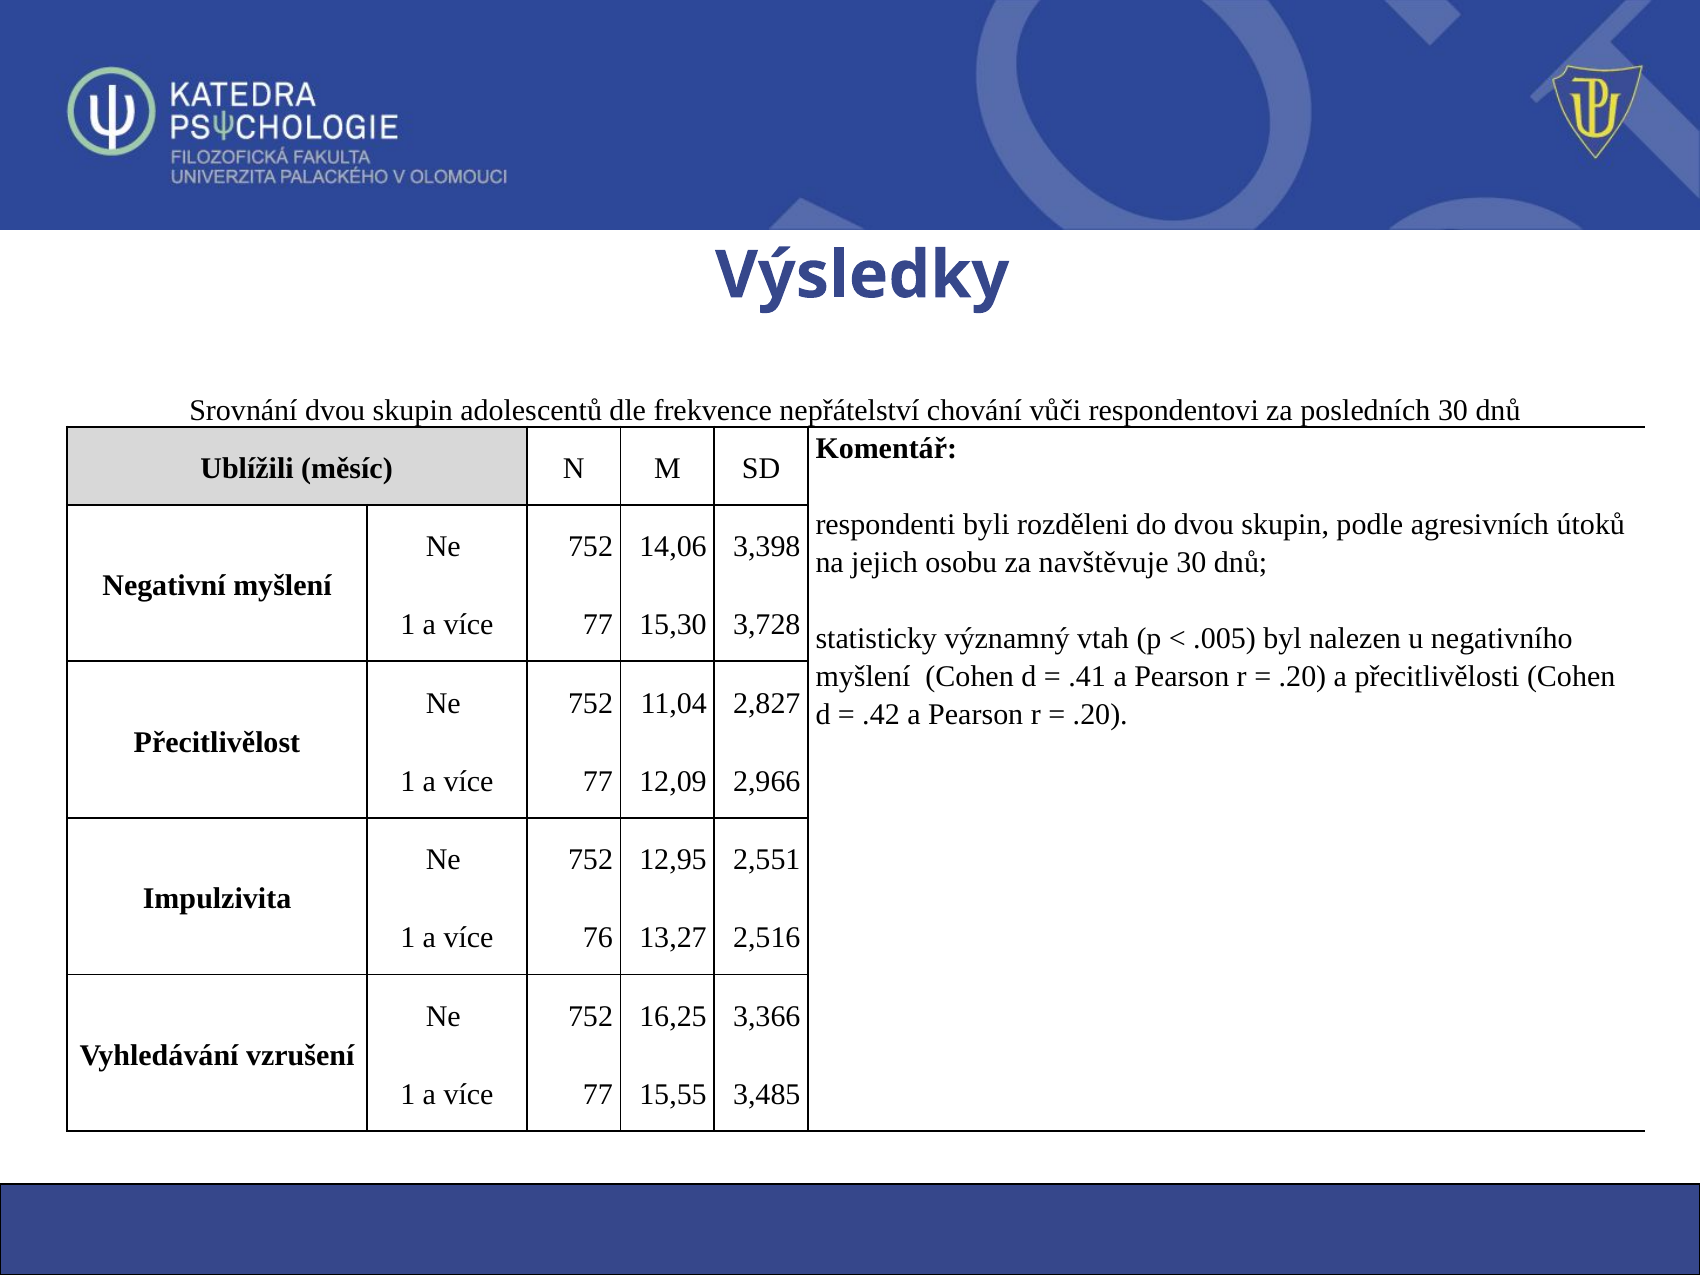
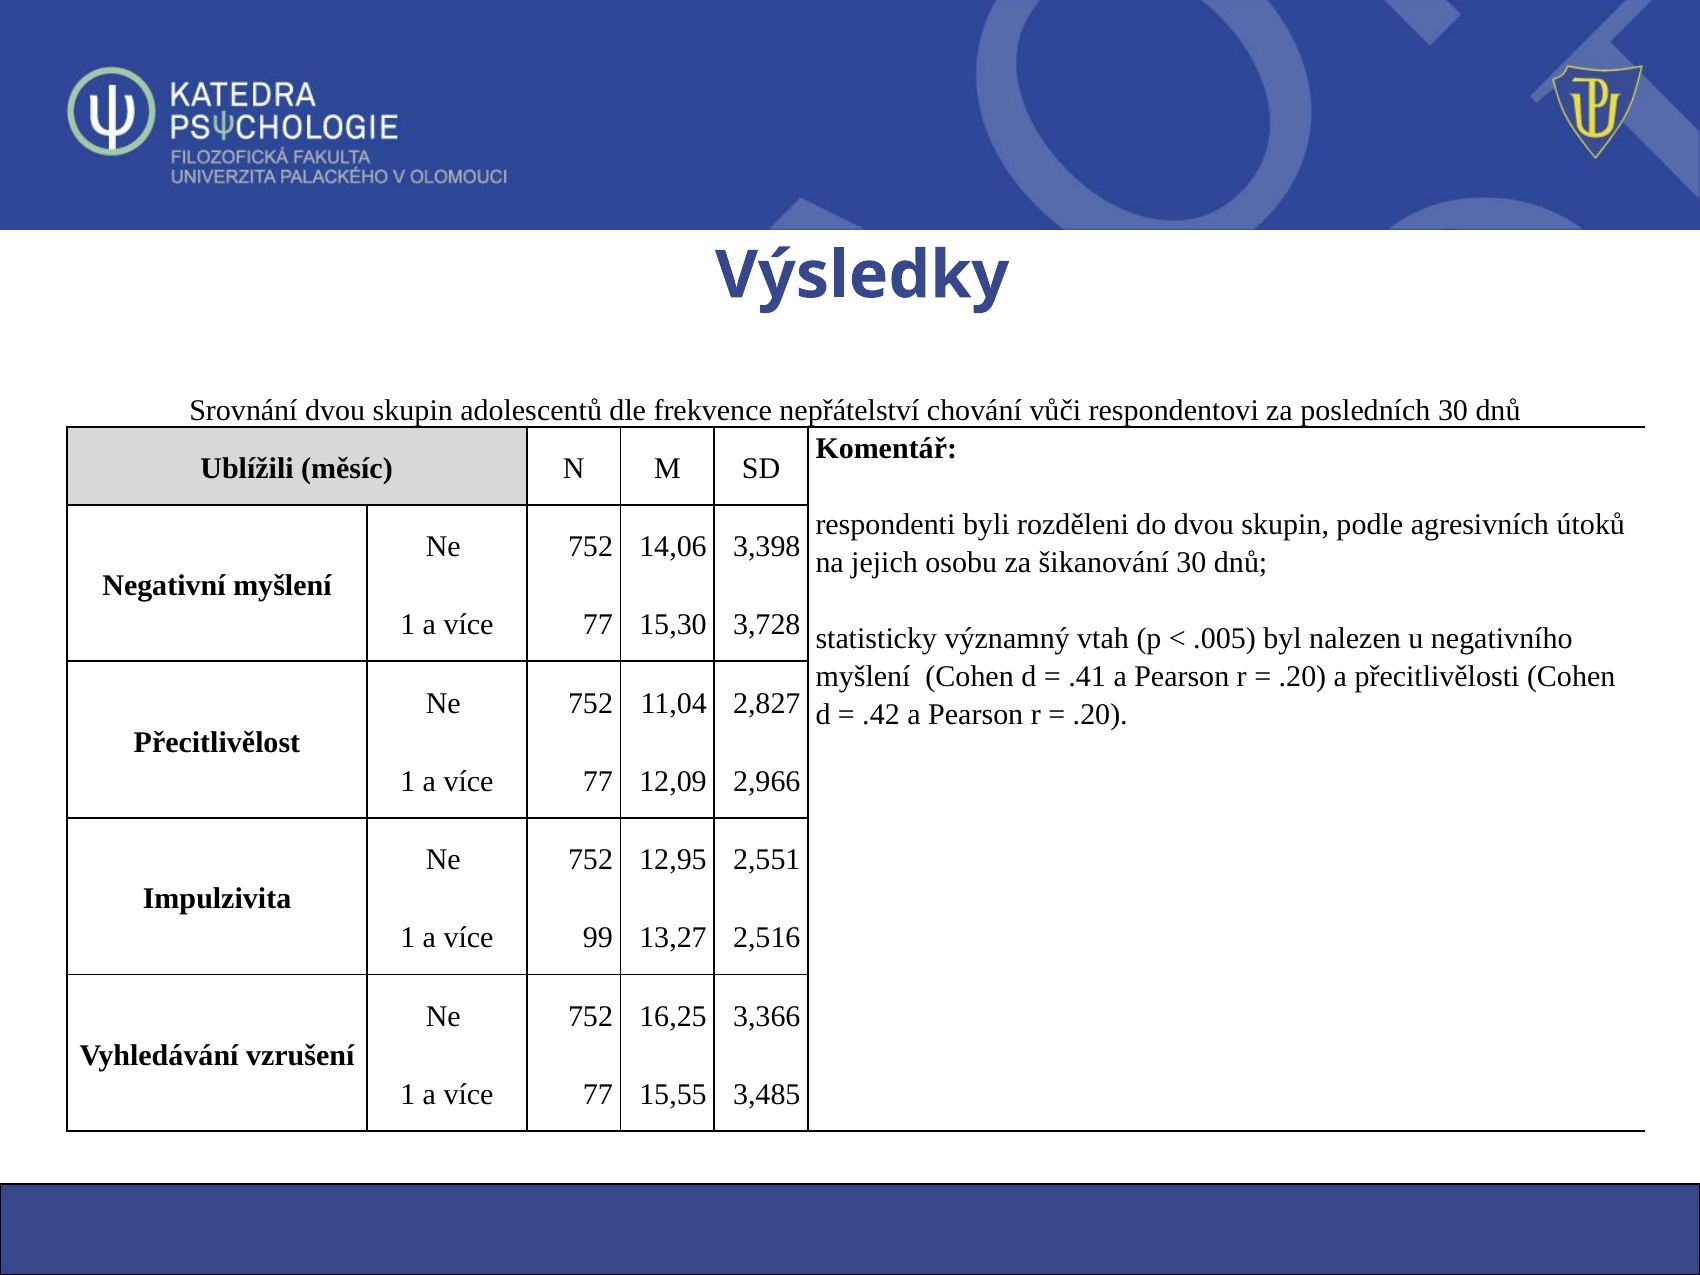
navštěvuje: navštěvuje -> šikanování (1104, 562)
76: 76 -> 99 (598, 938)
